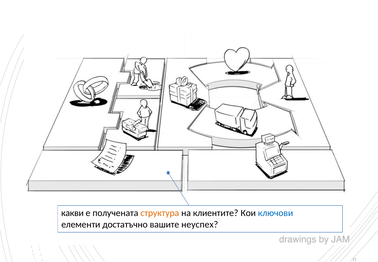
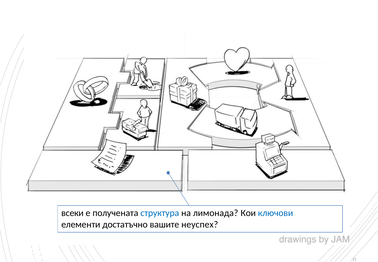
какви: какви -> всеки (72, 213)
структура colour: orange -> blue (160, 213)
клиентите: клиентите -> лимонада (216, 213)
